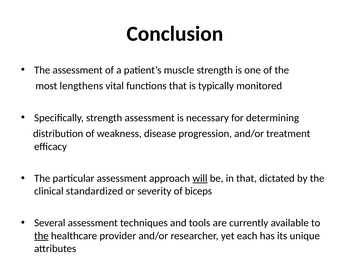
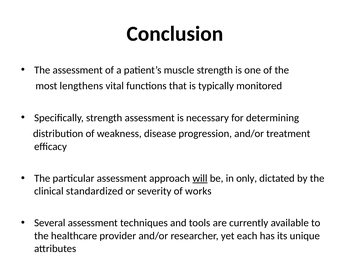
in that: that -> only (247, 179)
biceps: biceps -> works (198, 191)
the underline: present -> none (41, 236)
